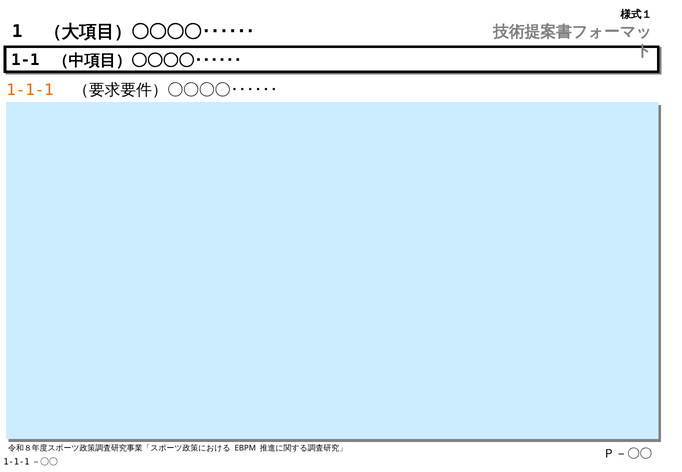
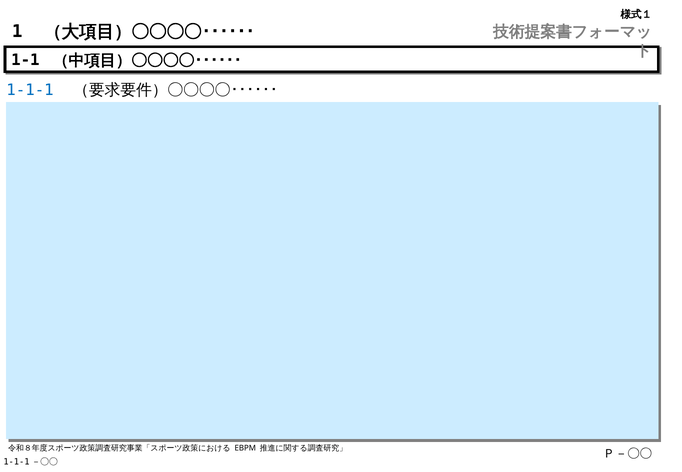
1-1-1 colour: orange -> blue (30, 90)
